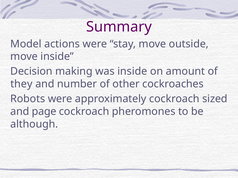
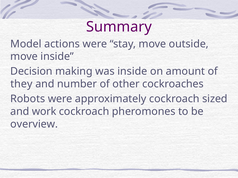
page: page -> work (44, 112)
although: although -> overview (34, 124)
